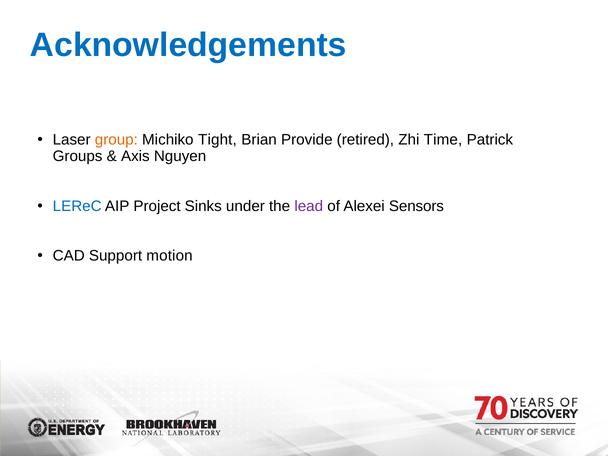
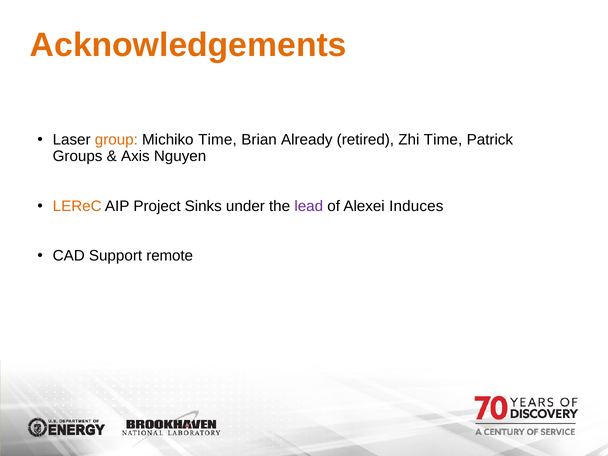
Acknowledgements colour: blue -> orange (188, 45)
Michiko Tight: Tight -> Time (217, 140)
Provide: Provide -> Already (307, 140)
LEReC colour: blue -> orange (77, 206)
Sensors: Sensors -> Induces (416, 206)
motion: motion -> remote (170, 256)
